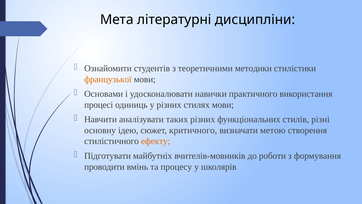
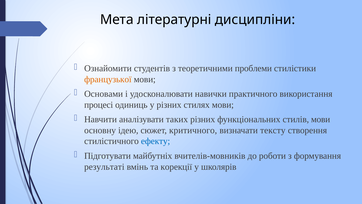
методики: методики -> проблеми (253, 68)
стилiв різні: різні -> мови (321, 119)
метою: метою -> тексту (273, 130)
ефекту colour: orange -> blue (156, 141)
проводити: проводити -> результаті (104, 166)
процесу: процесу -> корекції (176, 166)
